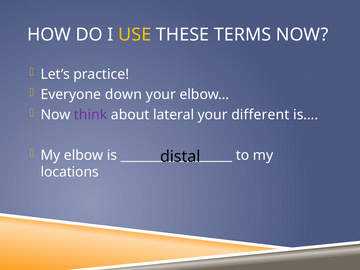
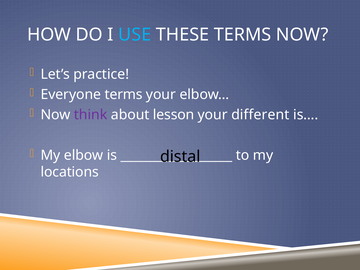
USE colour: yellow -> light blue (135, 35)
Everyone down: down -> terms (124, 94)
lateral: lateral -> lesson (174, 115)
